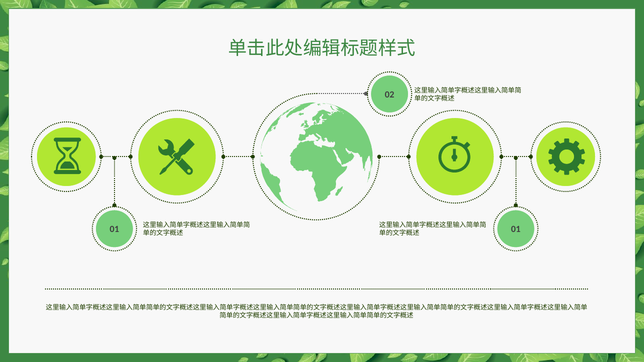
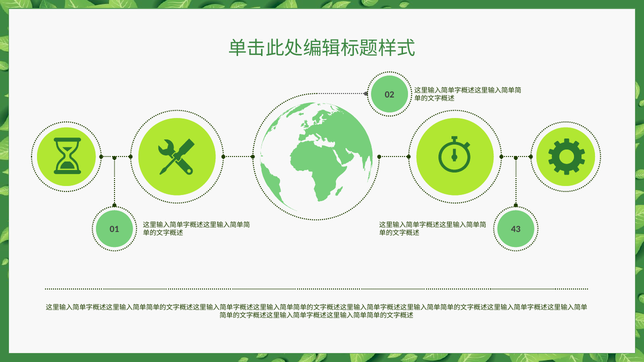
01 01: 01 -> 43 (516, 230)
